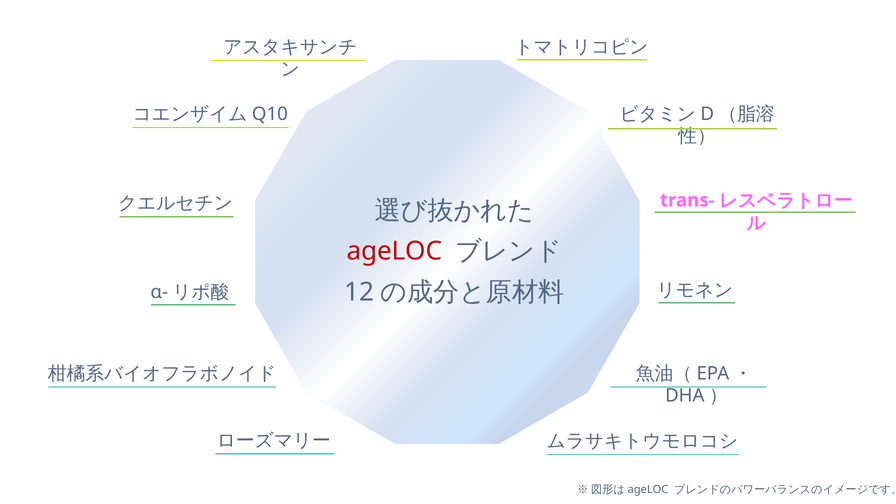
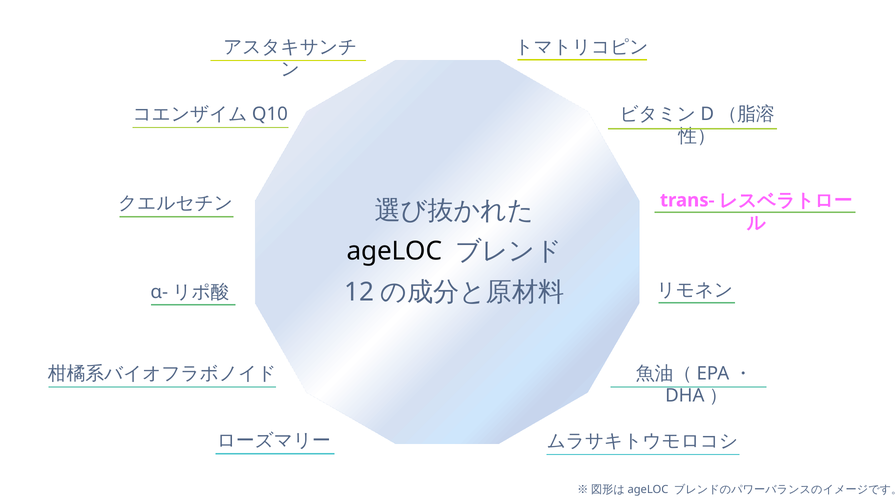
ageLOC colour: red -> black (395, 251)
